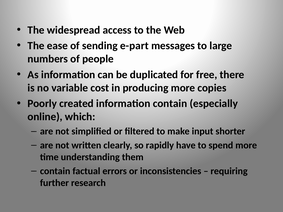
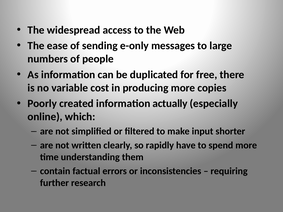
e-part: e-part -> e-only (134, 46)
information contain: contain -> actually (170, 104)
